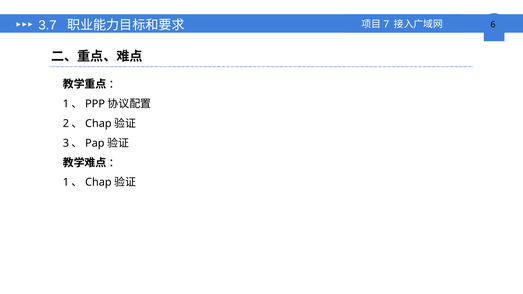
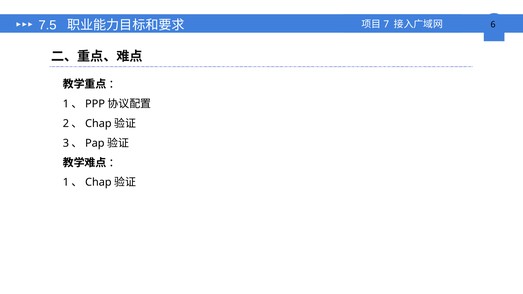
3.7: 3.7 -> 7.5 (48, 25)
